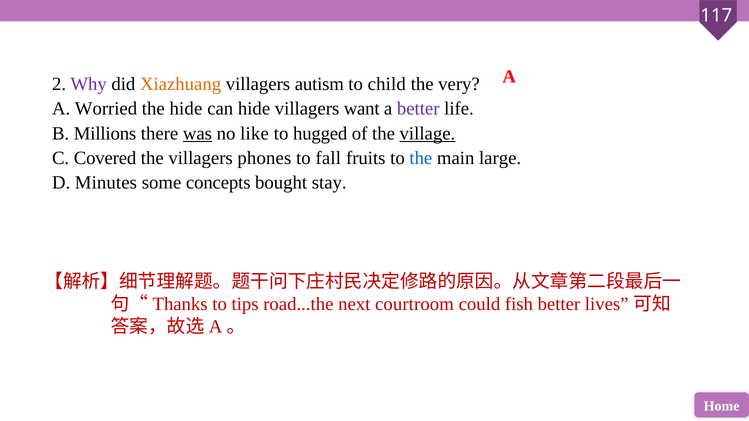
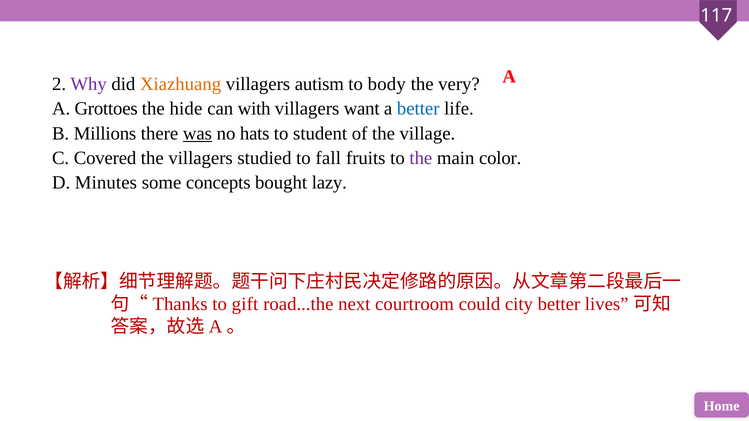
child: child -> body (387, 84)
Worried: Worried -> Grottoes (106, 109)
can hide: hide -> with (254, 109)
better colour: purple -> blue (418, 109)
like: like -> hats (255, 134)
hugged: hugged -> student (320, 134)
village underline: present -> none (427, 134)
phones: phones -> studied (264, 158)
the colour: blue -> purple (421, 158)
large: large -> color (500, 158)
stay: stay -> lazy (329, 183)
tips: tips -> gift (245, 304)
fish: fish -> city (519, 304)
